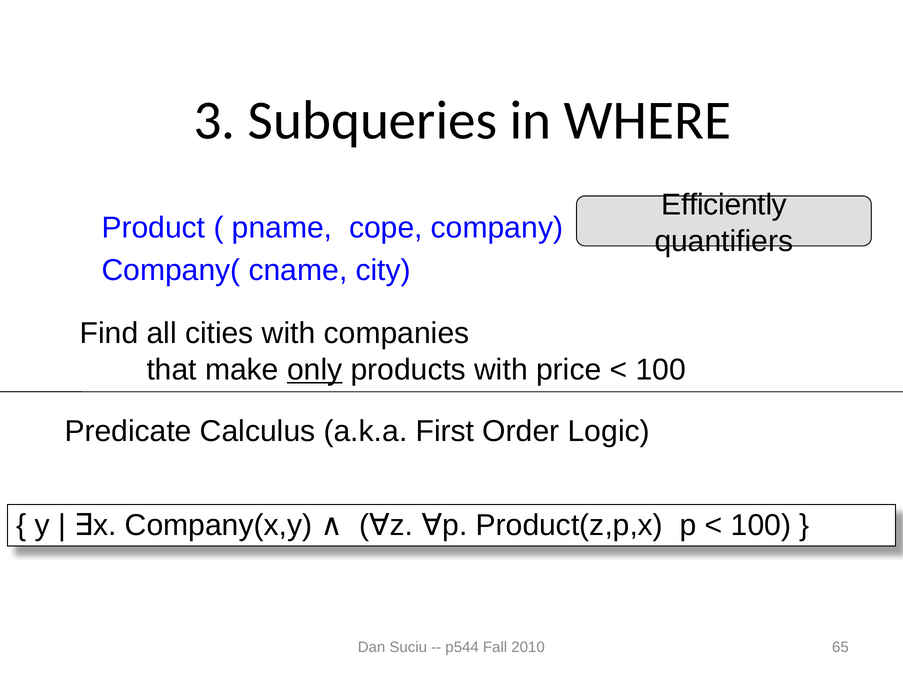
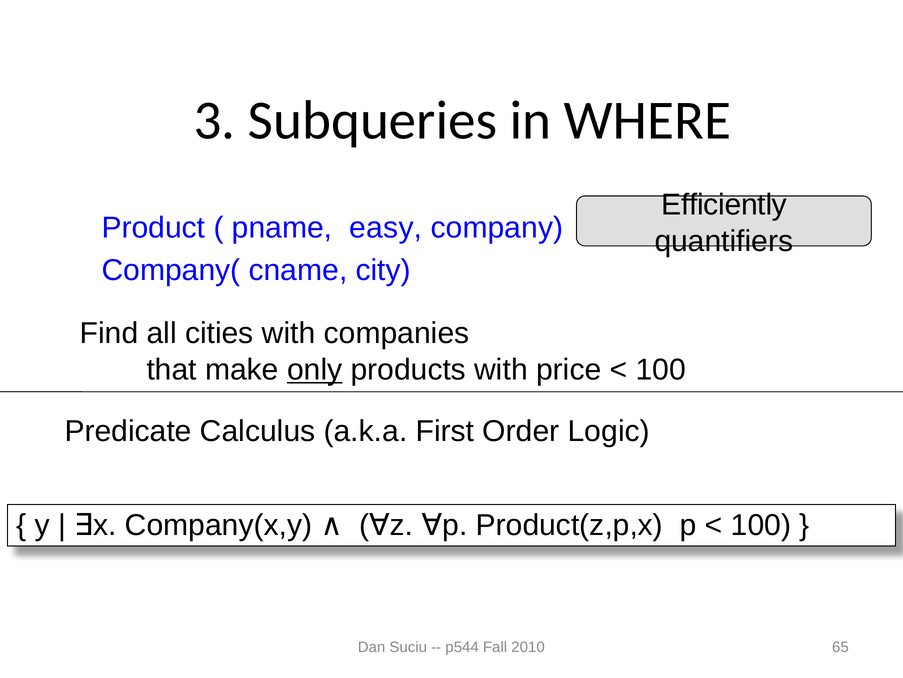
cope: cope -> easy (386, 228)
